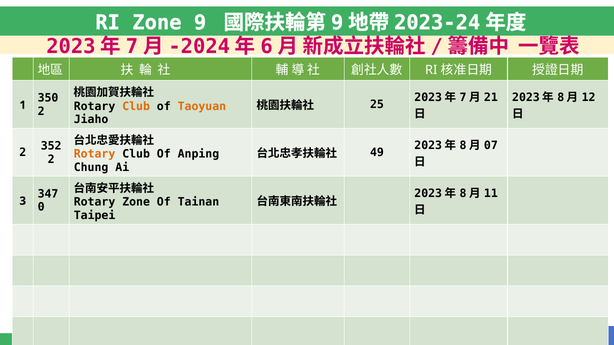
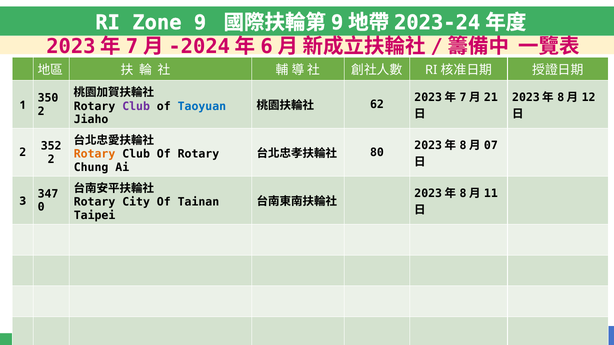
Club colour: orange -> purple (136, 106)
Taoyuan colour: orange -> blue (202, 106)
25: 25 -> 62 (377, 105)
Of Anping: Anping -> Rotary (198, 154)
49: 49 -> 80 (377, 153)
Rotary Zone: Zone -> City (136, 202)
